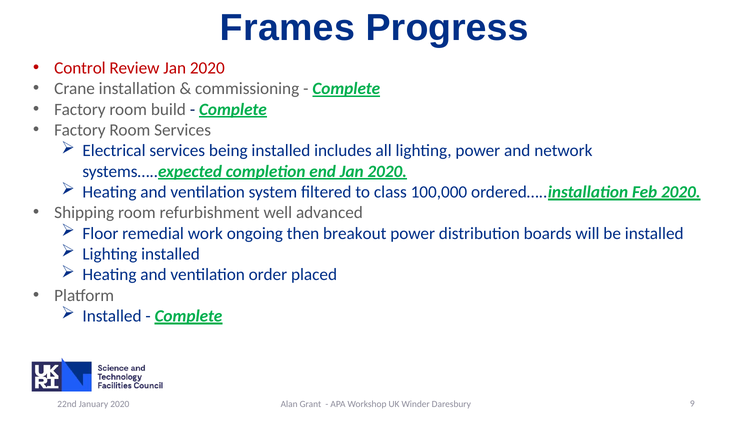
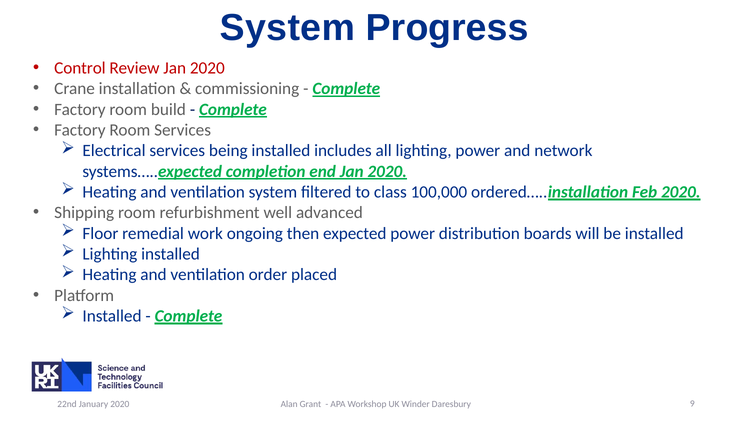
Frames: Frames -> System (287, 28)
breakout: breakout -> expected (355, 233)
